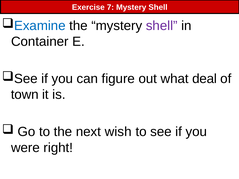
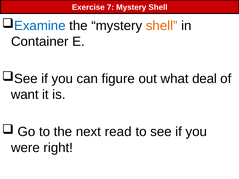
shell colour: purple -> orange (162, 26)
town: town -> want (25, 95)
wish: wish -> read (118, 132)
